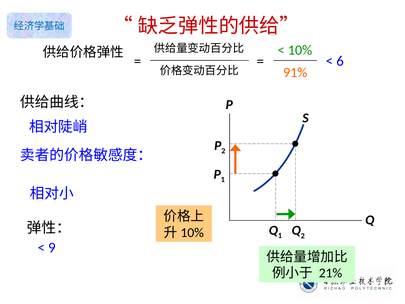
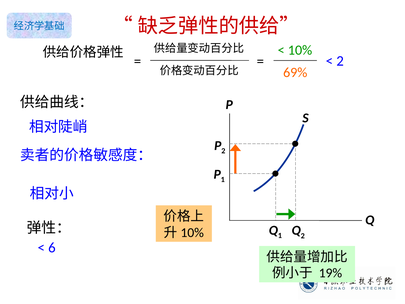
6: 6 -> 2 (340, 61)
91%: 91% -> 69% (295, 73)
9: 9 -> 6 (52, 248)
21%: 21% -> 19% (330, 273)
